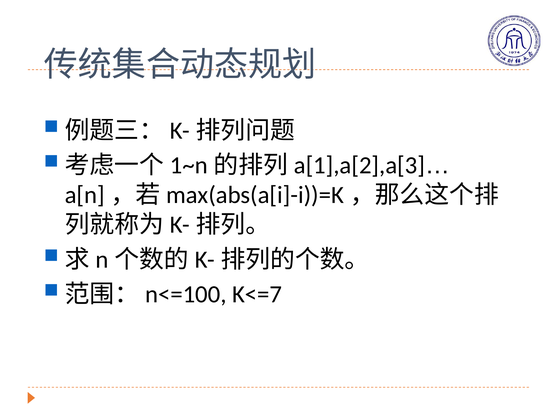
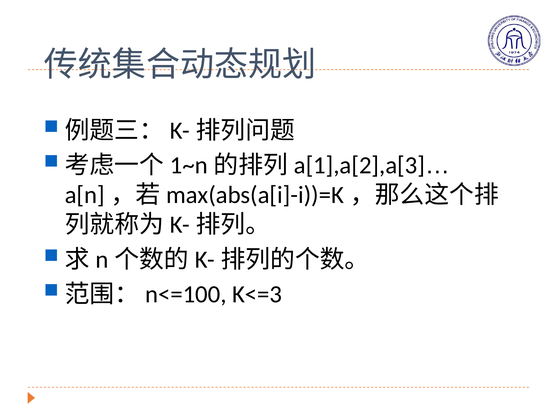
K<=7: K<=7 -> K<=3 (257, 294)
